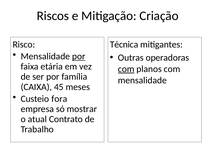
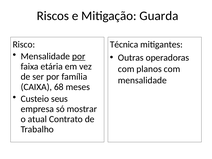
Criação: Criação -> Guarda (159, 16)
com underline: present -> none (126, 69)
45: 45 -> 68 (59, 87)
fora: fora -> seus (59, 99)
